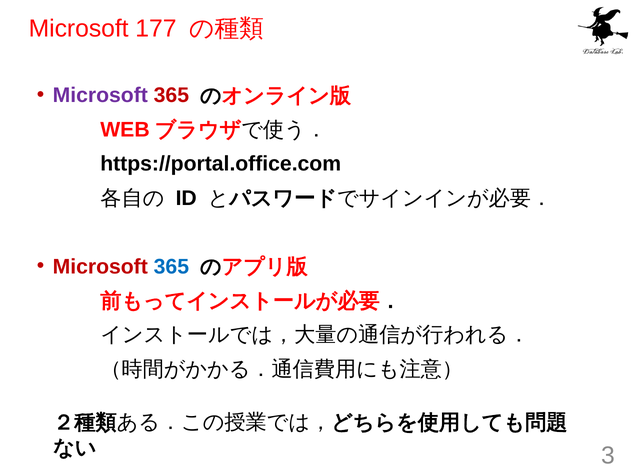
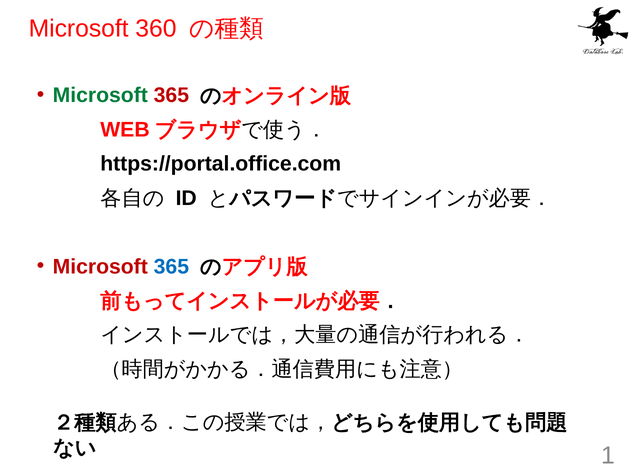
177: 177 -> 360 (156, 28)
Microsoft colour: purple -> green (100, 96)
3: 3 -> 1 (608, 456)
